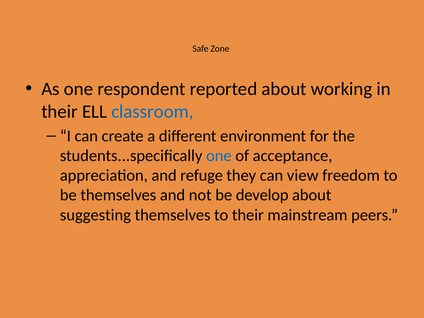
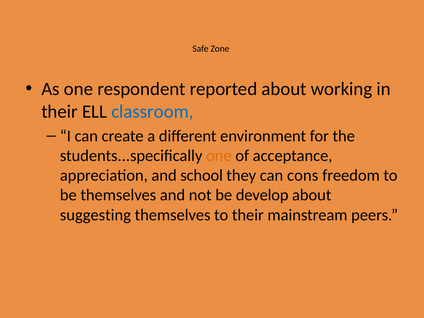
one colour: blue -> orange (219, 156)
refuge: refuge -> school (202, 175)
view: view -> cons (303, 175)
